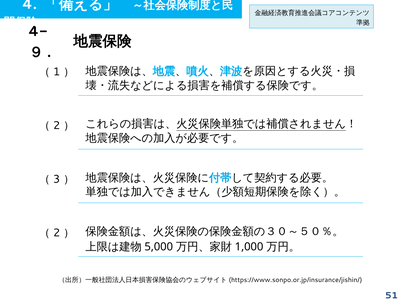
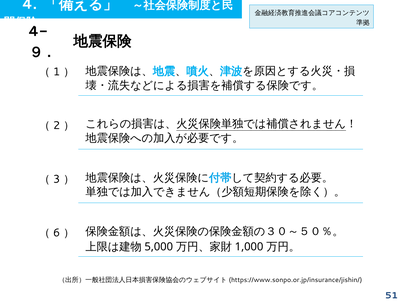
2: 2 -> 6 (57, 233)
